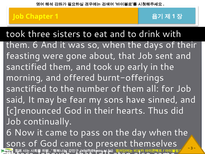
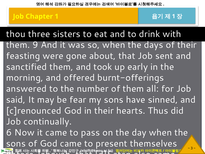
took: took -> thou (16, 34)
them 6: 6 -> 9 (35, 45)
sanctified: sanctified -> answered (26, 89)
